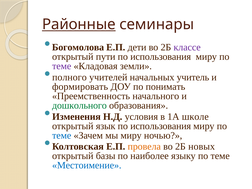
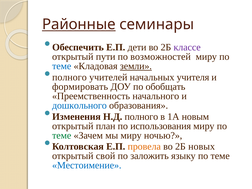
Богомолова: Богомолова -> Обеспечить (78, 47)
использования: использования -> возможностей (161, 57)
теме colour: purple -> blue (62, 66)
земли underline: none -> present (136, 66)
учитель: учитель -> учителя (193, 77)
понимать: понимать -> обобщать (166, 87)
дошкольного colour: green -> blue (79, 105)
Н.Д условия: условия -> полного (141, 117)
школе: школе -> новым (195, 117)
язык: язык -> план (106, 126)
теме colour: blue -> green (62, 135)
базы: базы -> свой (106, 156)
наиболее: наиболее -> заложить (150, 156)
